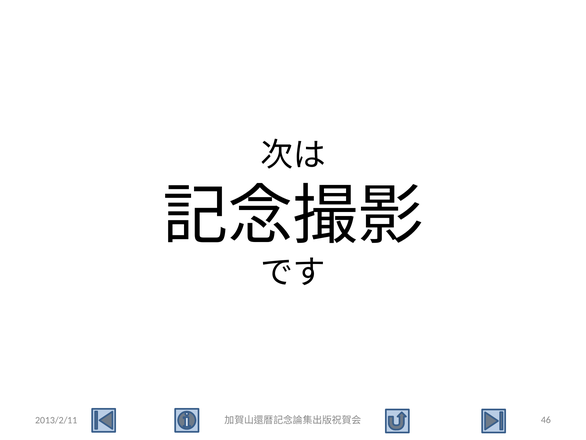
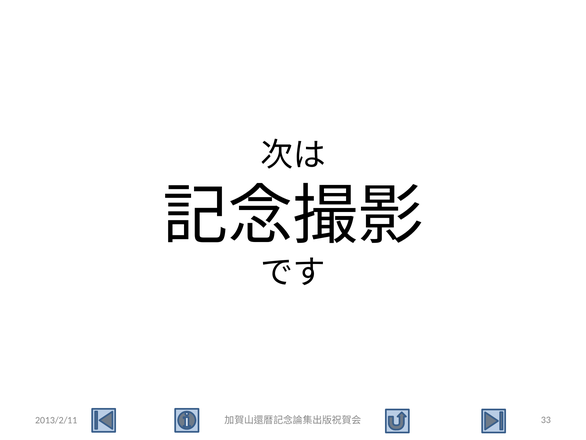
46: 46 -> 33 (546, 420)
